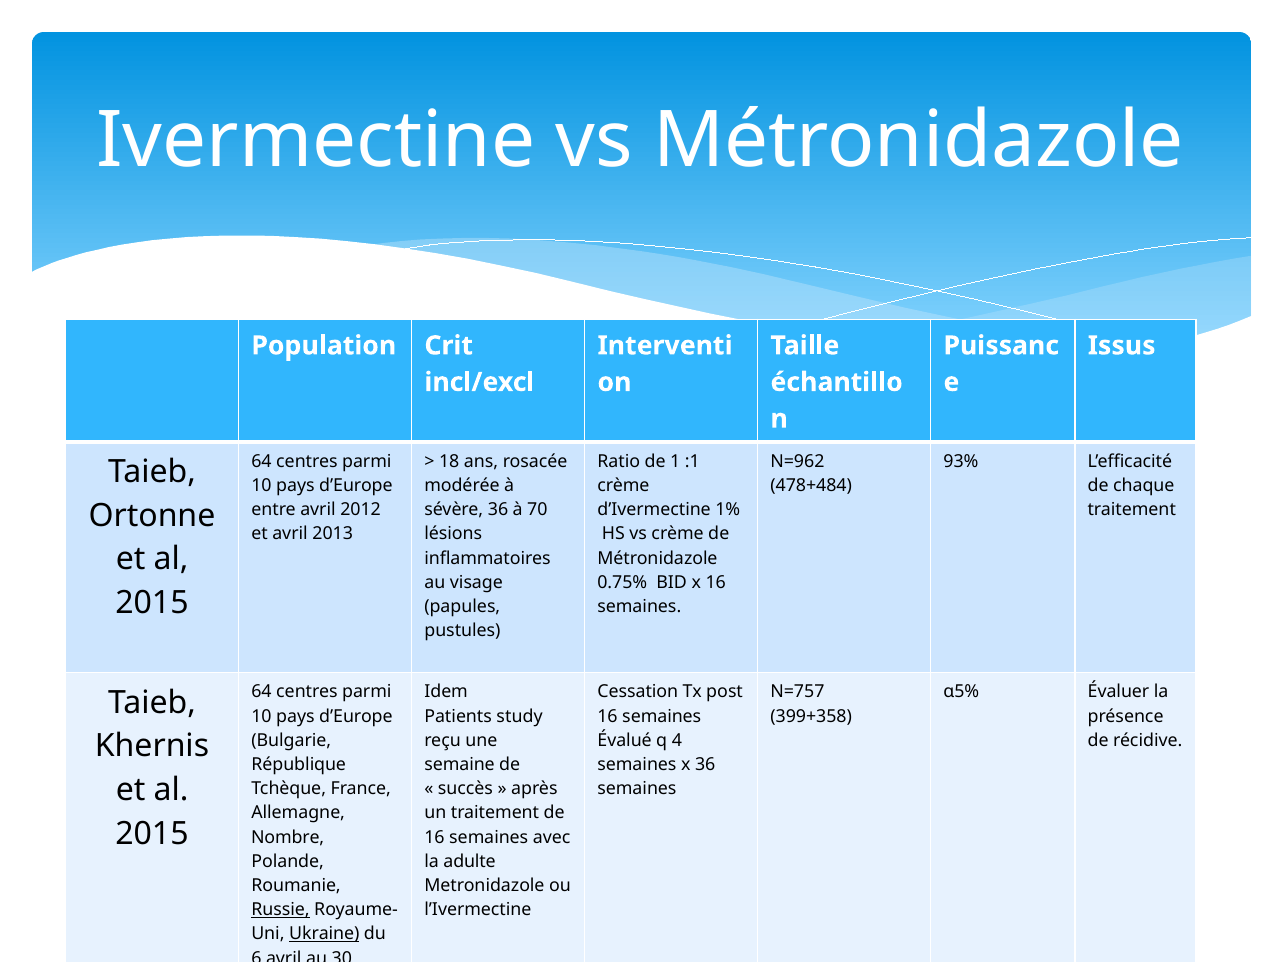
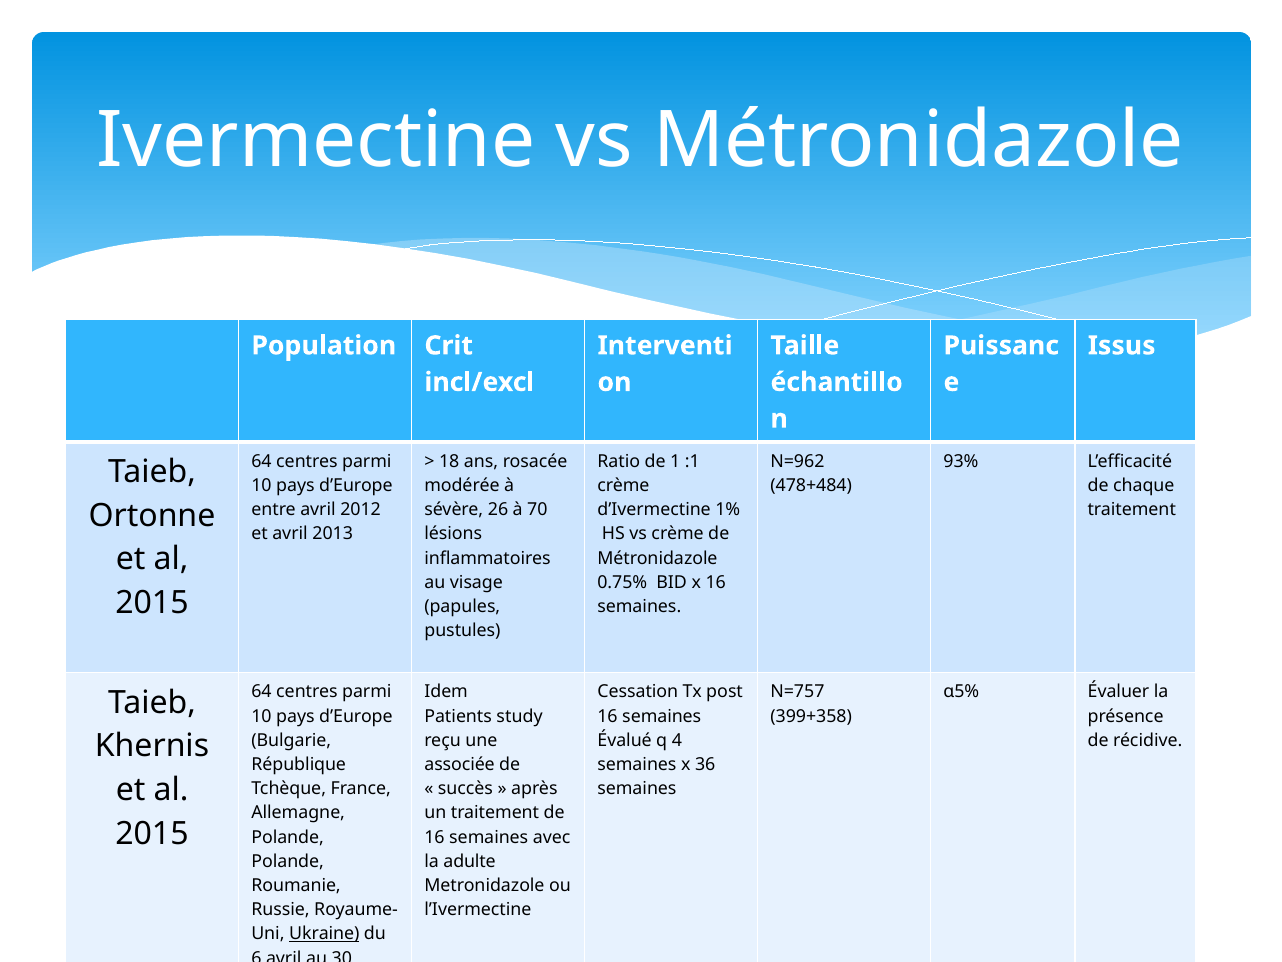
sévère 36: 36 -> 26 (498, 510)
semaine: semaine -> associée (460, 764)
Nombre: Nombre -> Polande (288, 837)
Russie underline: present -> none (281, 909)
